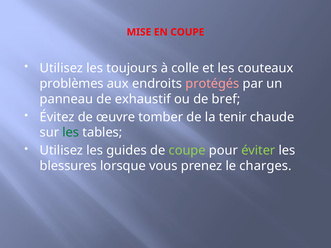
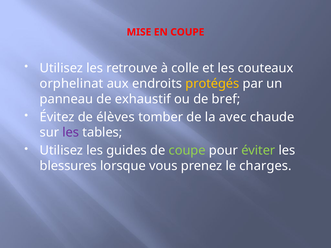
toujours: toujours -> retrouve (132, 68)
problèmes: problèmes -> orphelinat (72, 84)
protégés colour: pink -> yellow (212, 84)
œuvre: œuvre -> élèves (116, 117)
tenir: tenir -> avec (233, 117)
les colour: green -> purple (71, 133)
